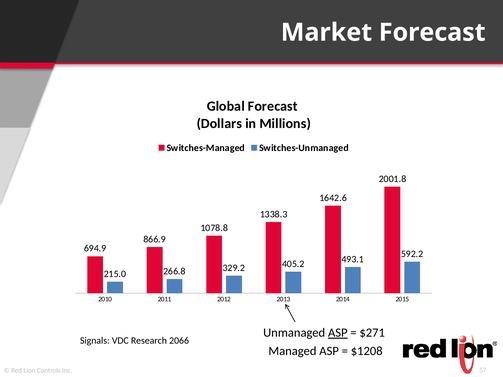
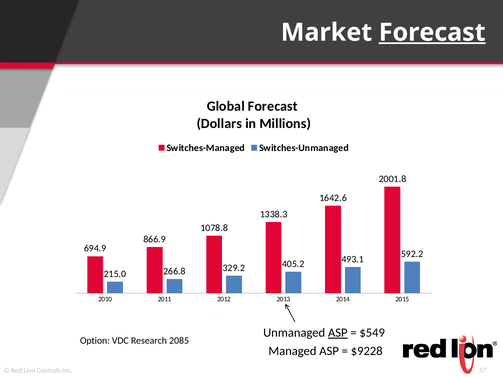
Forecast underline: none -> present (432, 32)
$271: $271 -> $549 (372, 333)
Signals: Signals -> Option (95, 341)
2066: 2066 -> 2085 (179, 341)
$1208: $1208 -> $9228 (367, 351)
